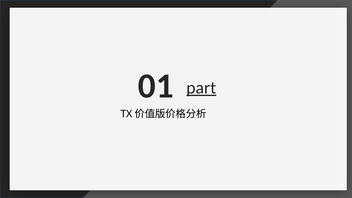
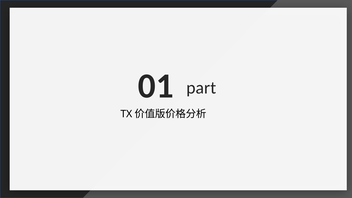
part underline: present -> none (201, 88)
